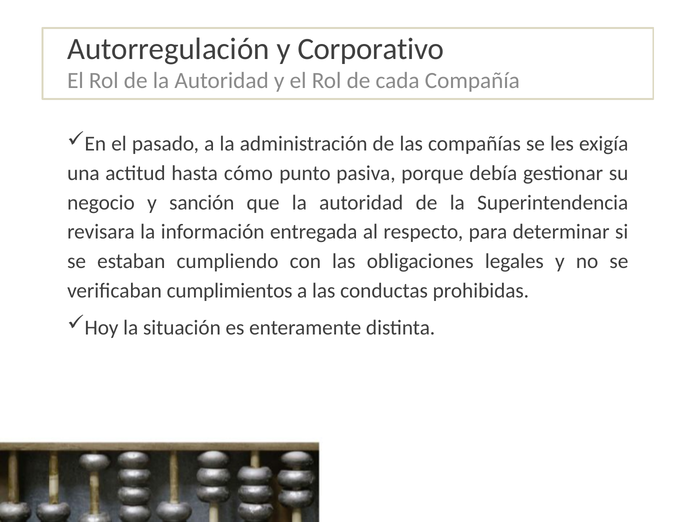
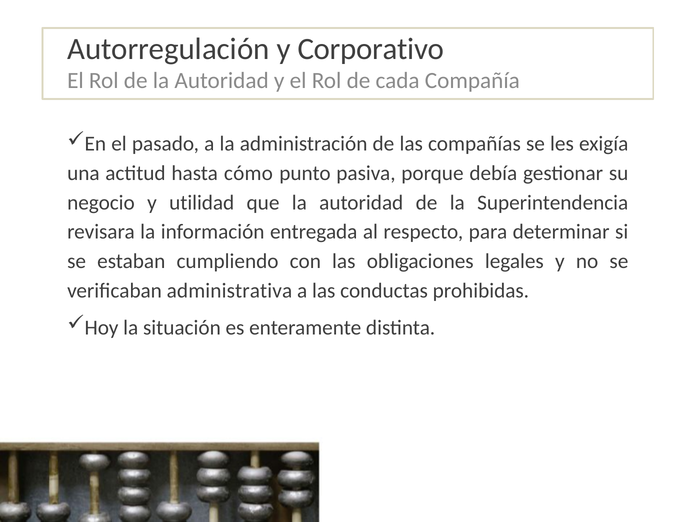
sanción: sanción -> utilidad (202, 203)
cumplimientos: cumplimientos -> administrativa (229, 291)
